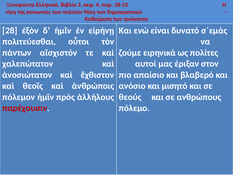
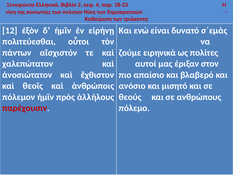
28: 28 -> 12 (10, 30)
